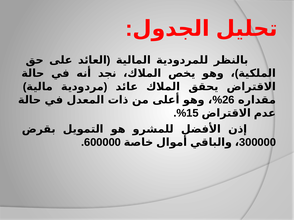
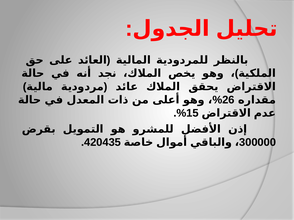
600000: 600000 -> 420435 (102, 143)
